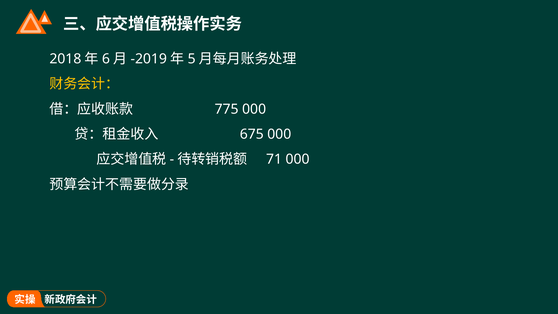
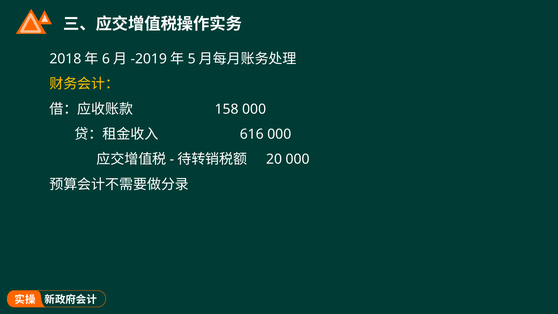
775: 775 -> 158 (227, 109)
675: 675 -> 616 (252, 134)
71: 71 -> 20 (274, 159)
